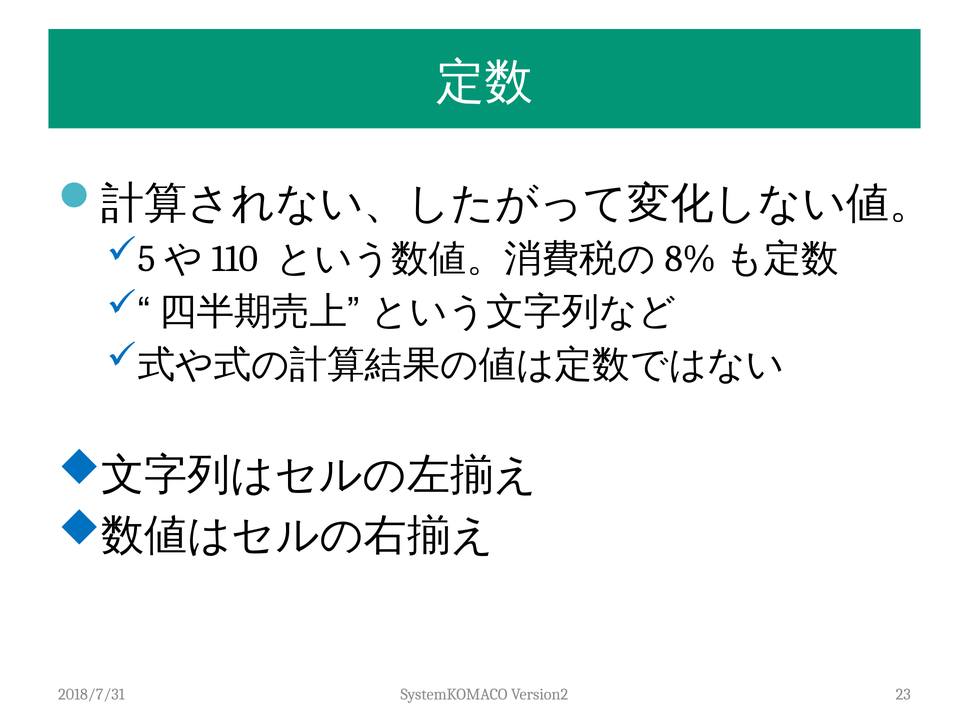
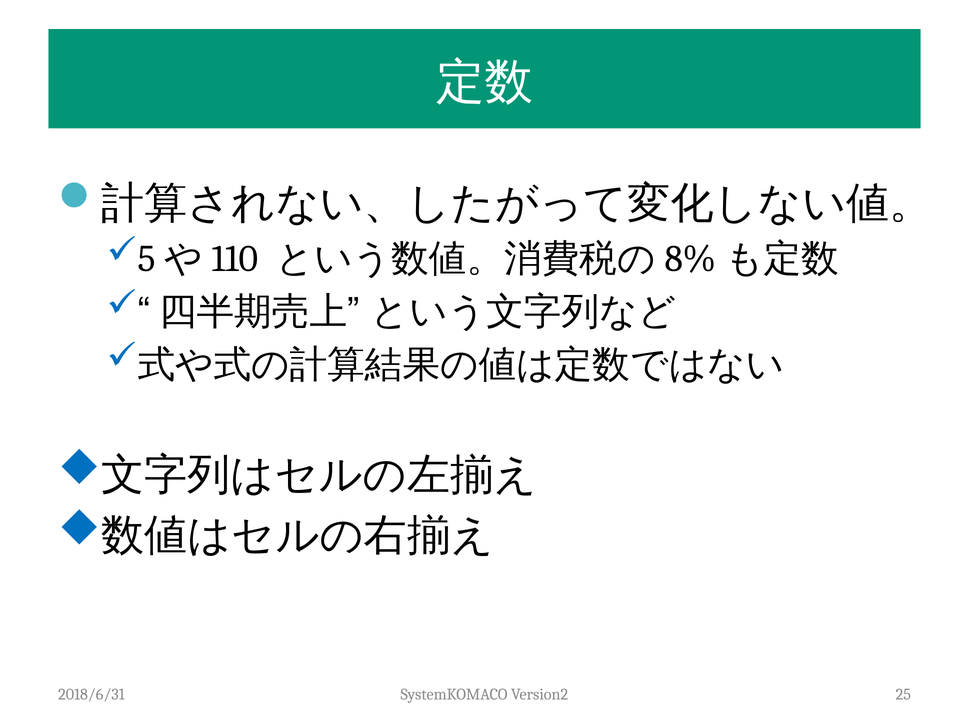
2018/7/31: 2018/7/31 -> 2018/6/31 (91, 694)
23: 23 -> 25 (903, 694)
